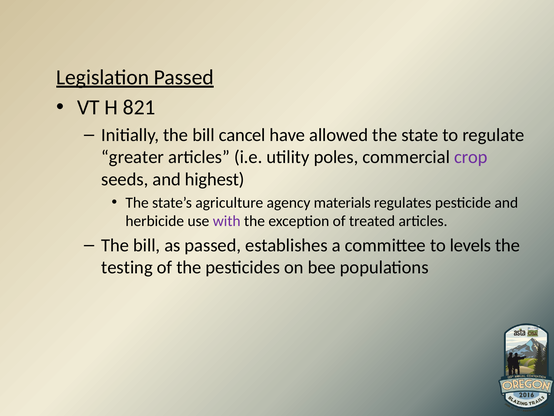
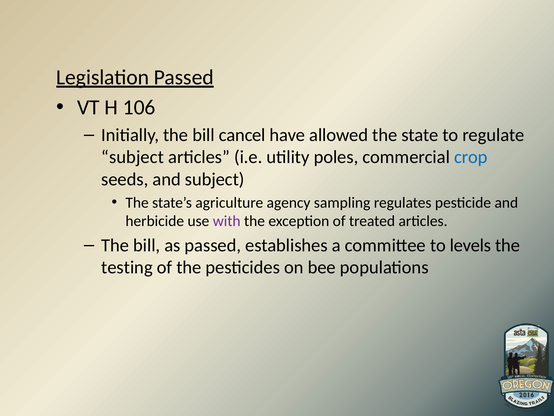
821: 821 -> 106 (139, 107)
greater: greater -> subject (133, 157)
crop colour: purple -> blue (471, 157)
and highest: highest -> subject (215, 179)
materials: materials -> sampling (342, 202)
